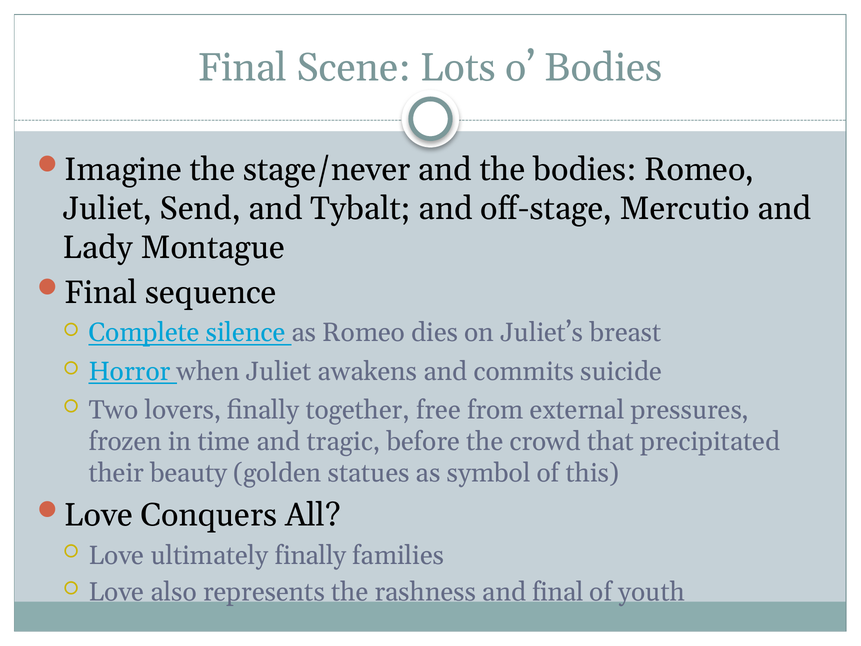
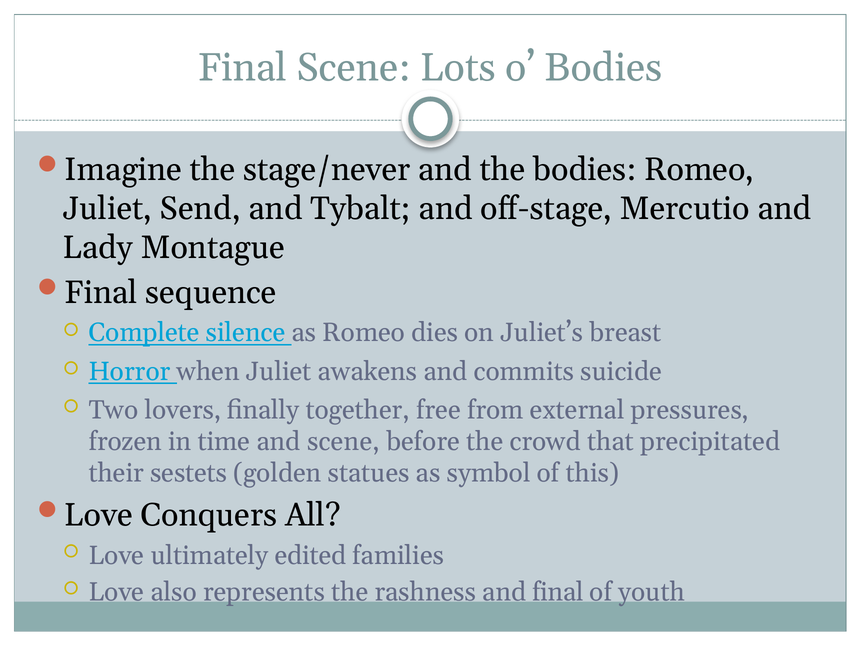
and tragic: tragic -> scene (343, 441)
beauty: beauty -> sestets (189, 473)
ultimately finally: finally -> edited (311, 555)
